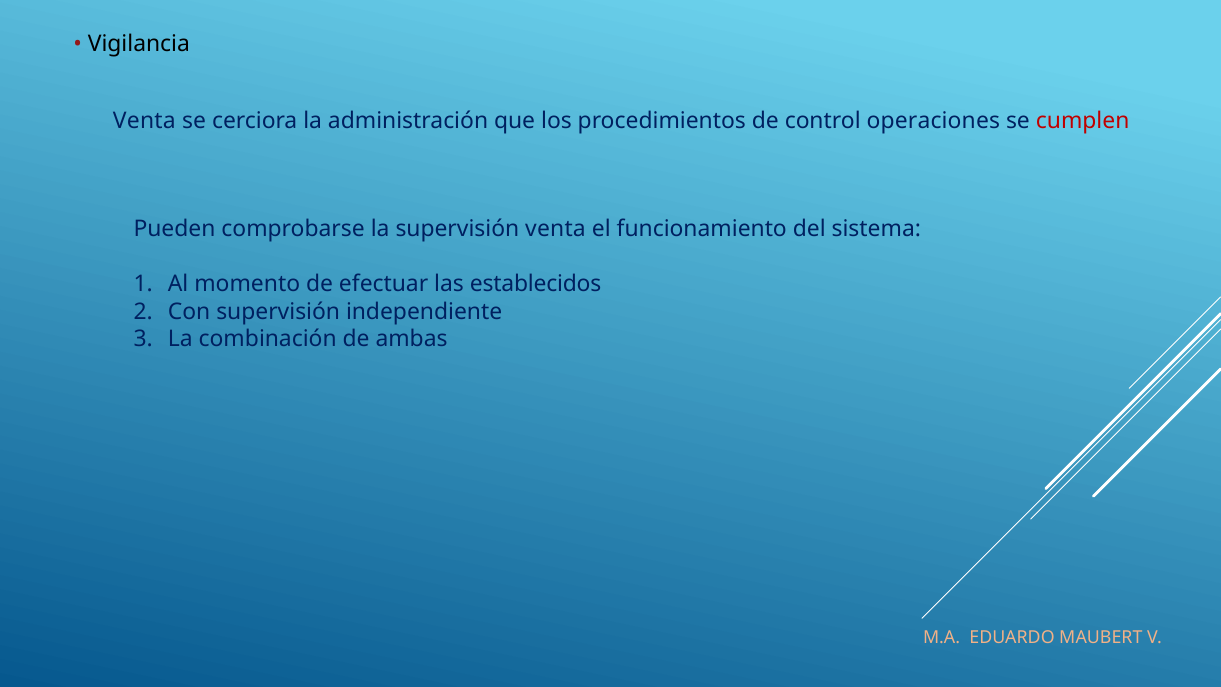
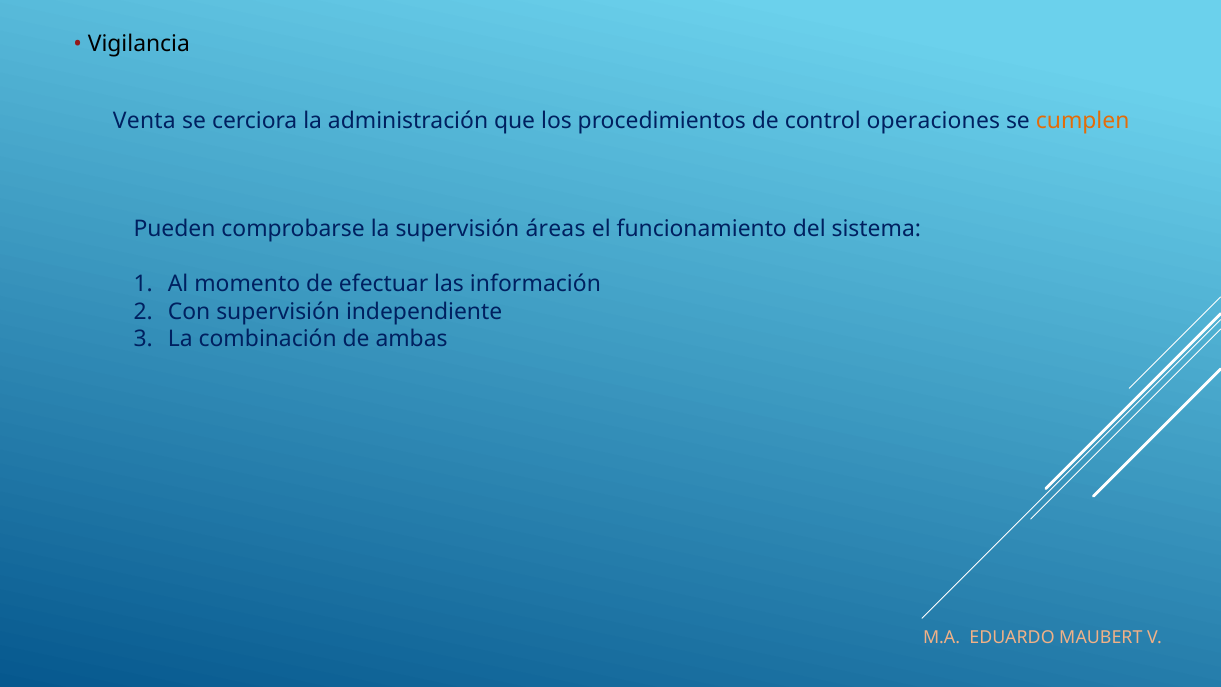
cumplen colour: red -> orange (1083, 120)
supervisión venta: venta -> áreas (556, 229)
establecidos: establecidos -> información (535, 284)
